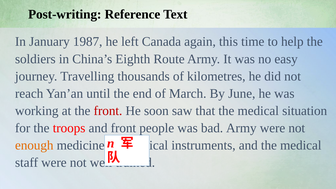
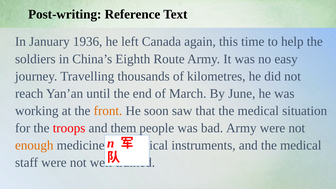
1987: 1987 -> 1936 (88, 42)
front colour: red -> orange (108, 111)
and front: front -> them (123, 128)
